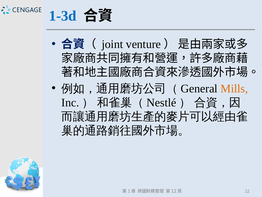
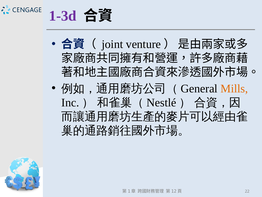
1-3d colour: blue -> purple (63, 16)
